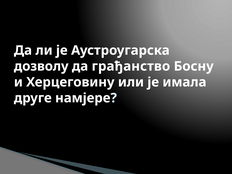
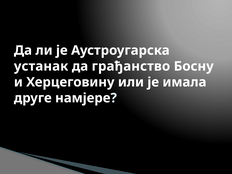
дозволу: дозволу -> устанак (41, 66)
